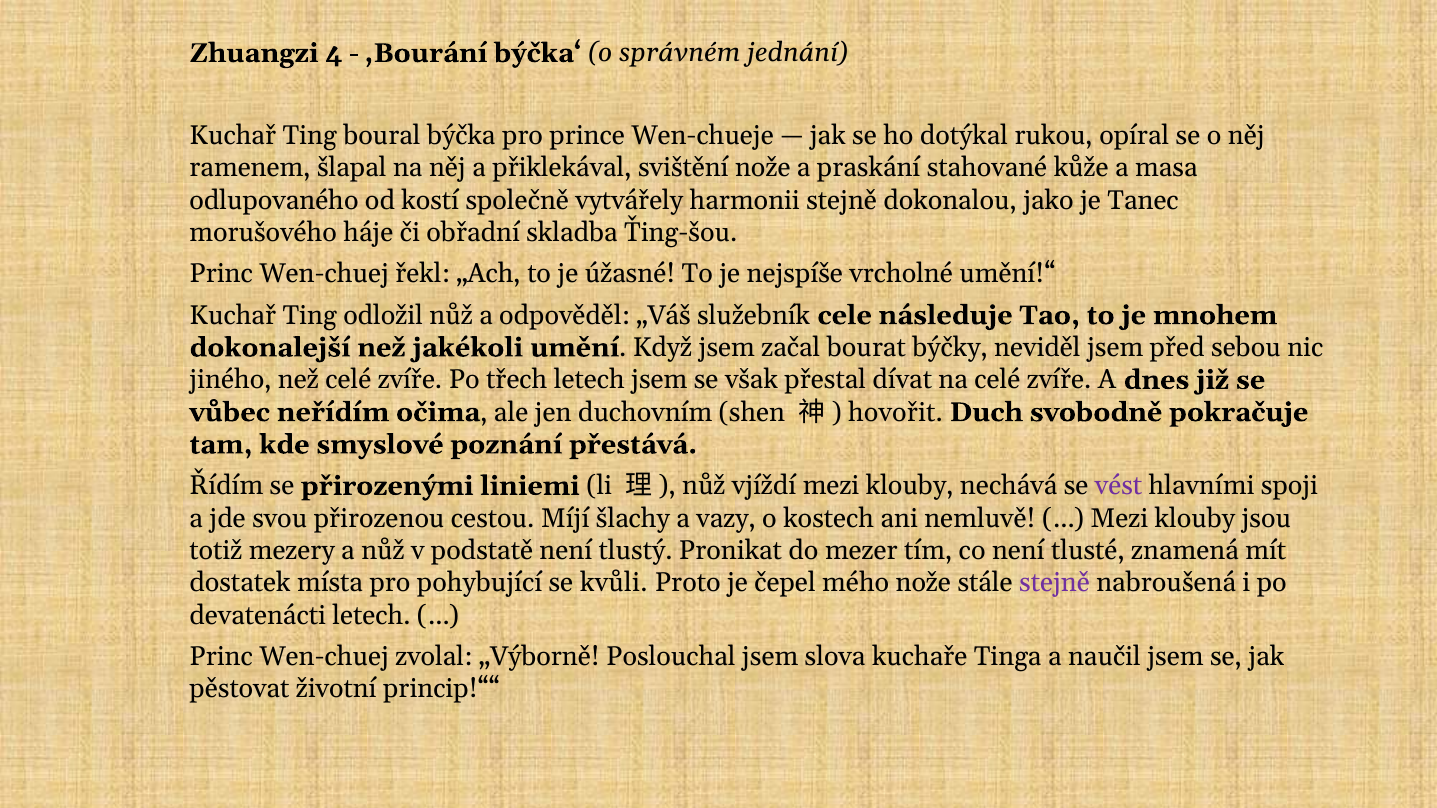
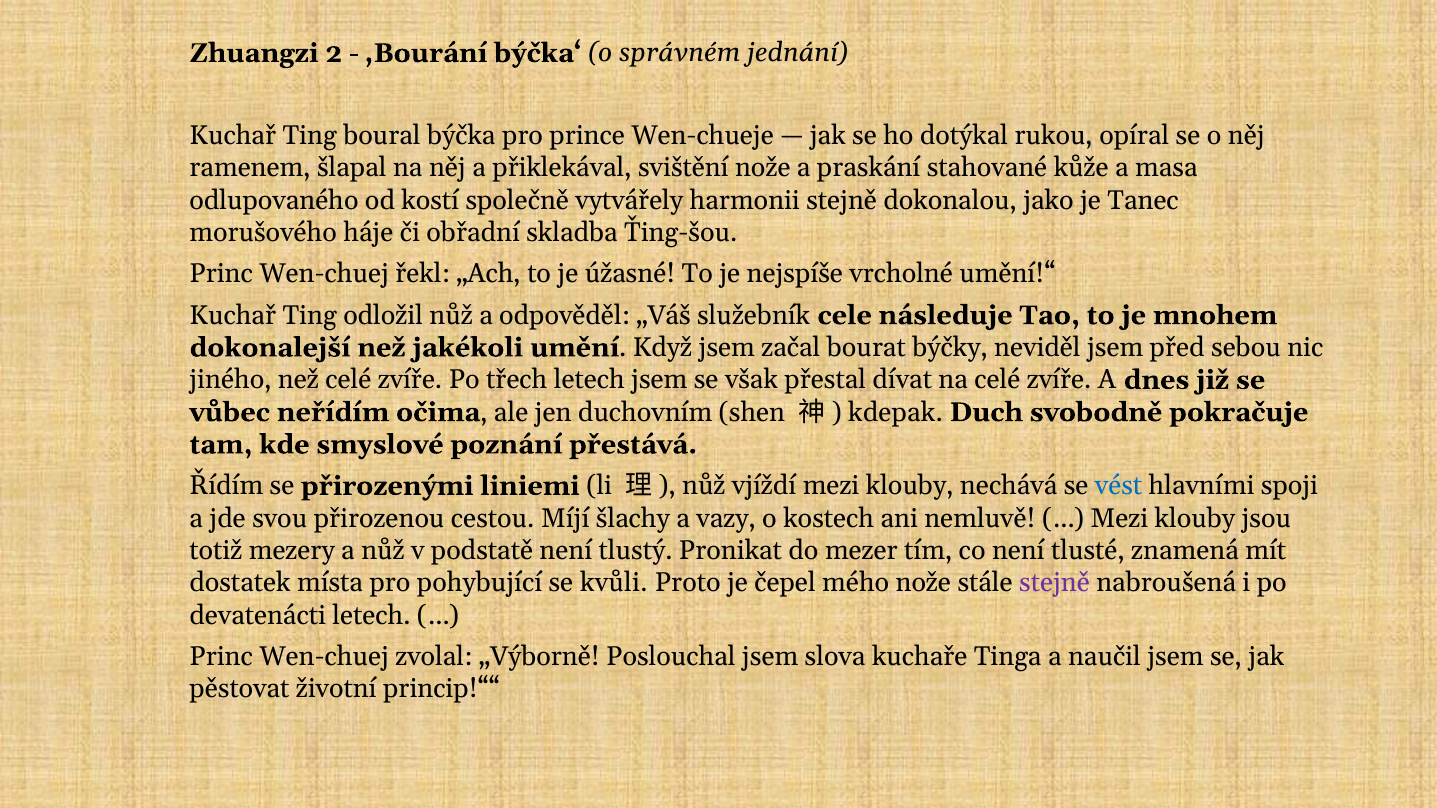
4: 4 -> 2 (334, 53)
hovořit: hovořit -> kdepak (895, 412)
vést colour: purple -> blue (1119, 486)
